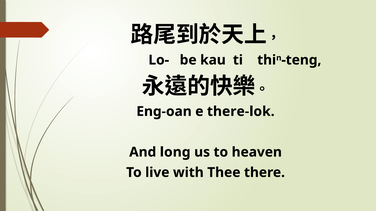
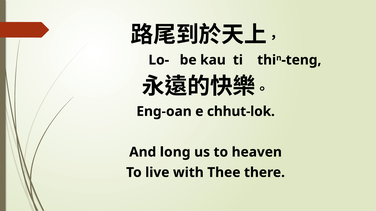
there-lok: there-lok -> chhut-lok (241, 112)
